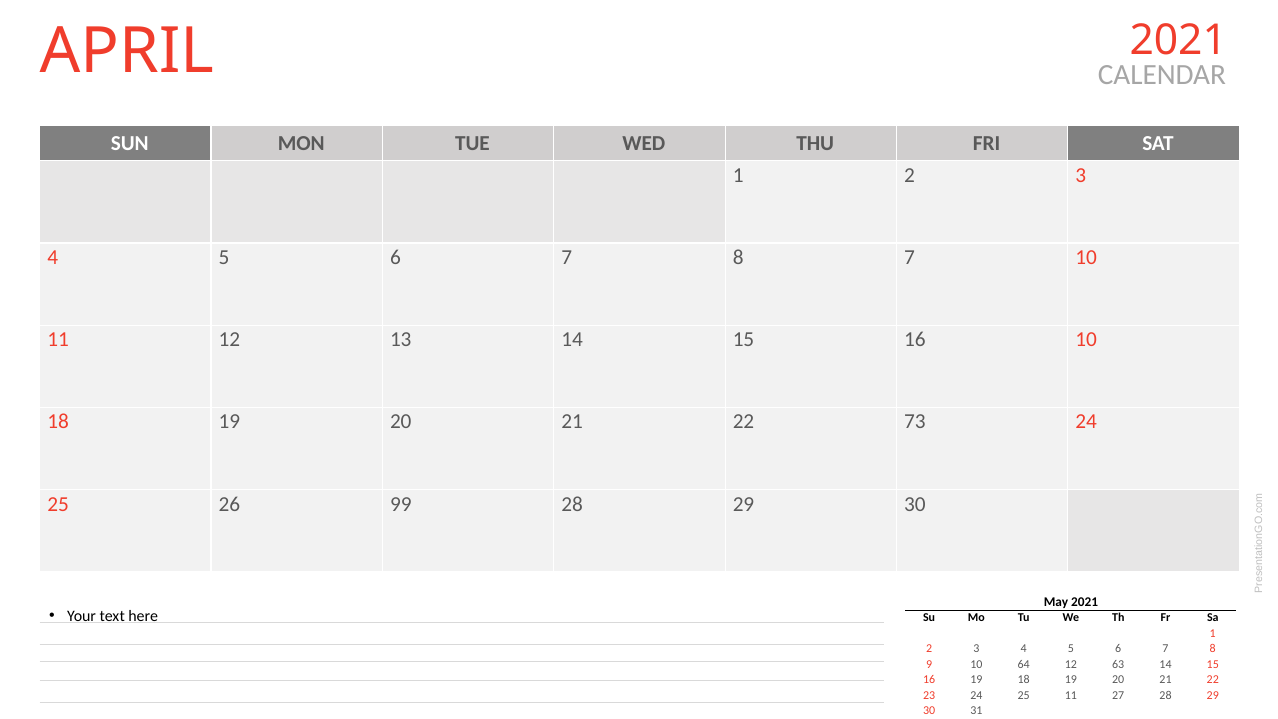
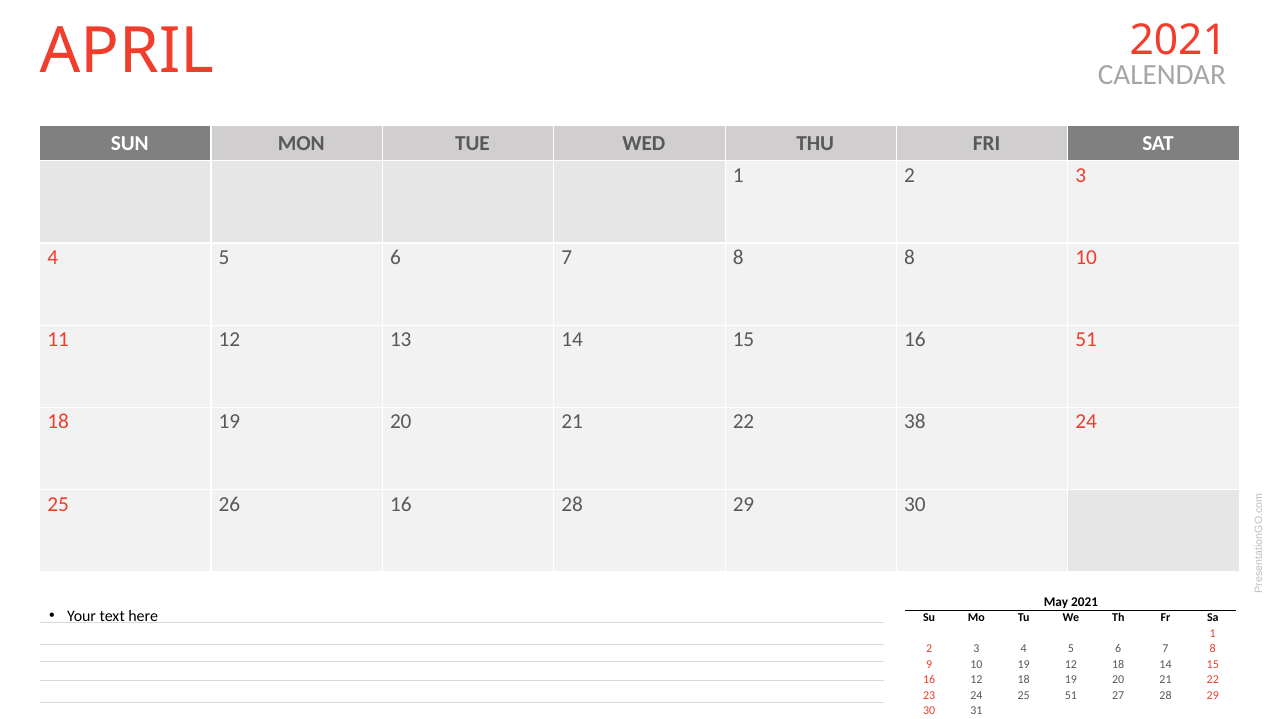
8 7: 7 -> 8 (909, 257)
16 10: 10 -> 51 (1086, 340)
73: 73 -> 38 (915, 422)
26 99: 99 -> 16 (401, 504)
10 64: 64 -> 19 (1024, 664)
63: 63 -> 18 (1118, 664)
16 19: 19 -> 12 (976, 680)
25 11: 11 -> 51 (1071, 695)
